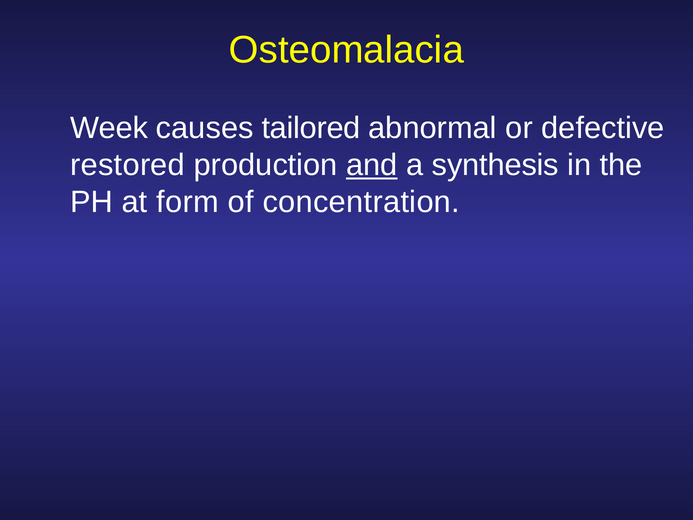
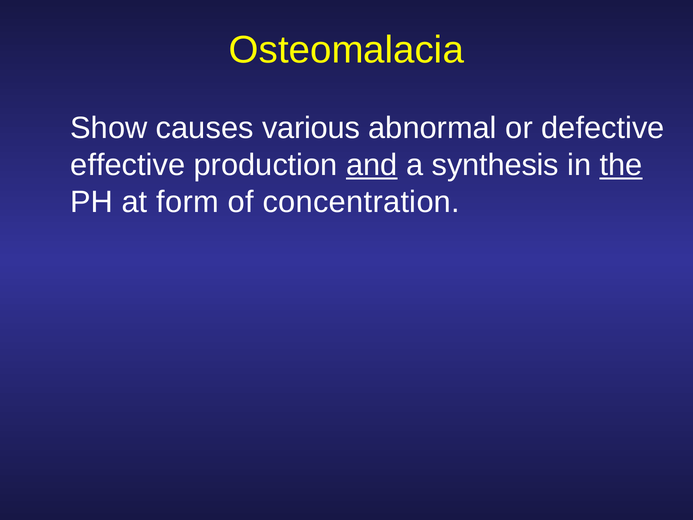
Week: Week -> Show (109, 128)
tailored: tailored -> various (311, 128)
restored: restored -> effective (128, 165)
the underline: none -> present (621, 165)
